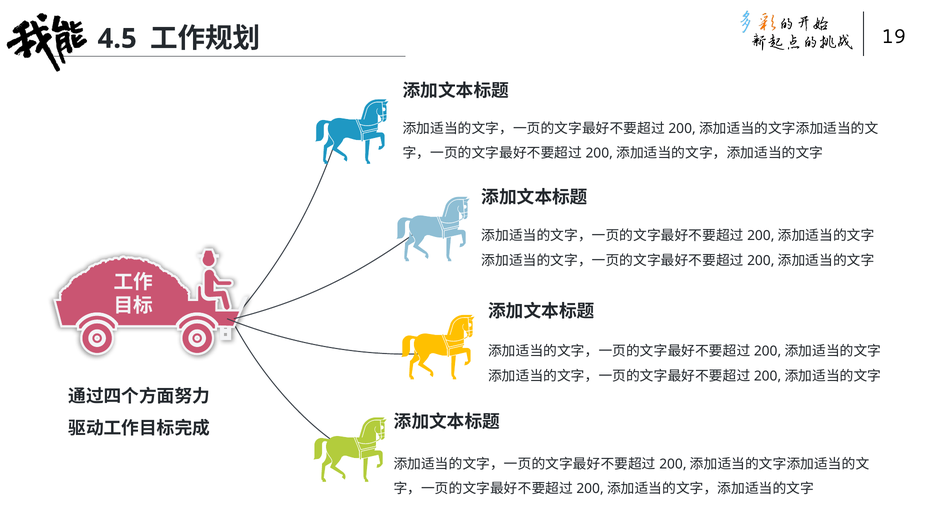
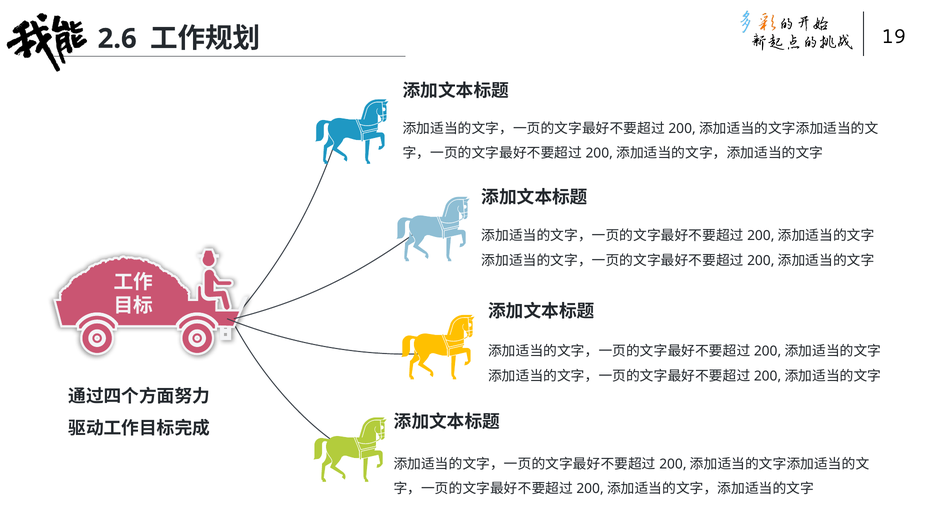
4.5: 4.5 -> 2.6 (117, 39)
